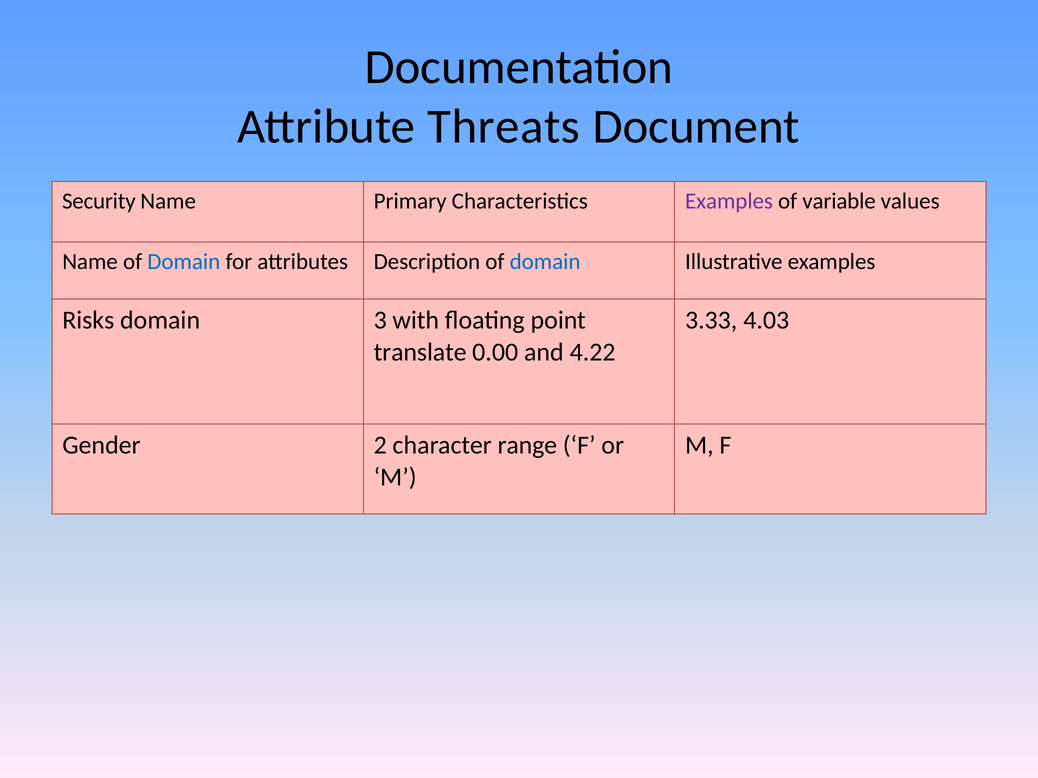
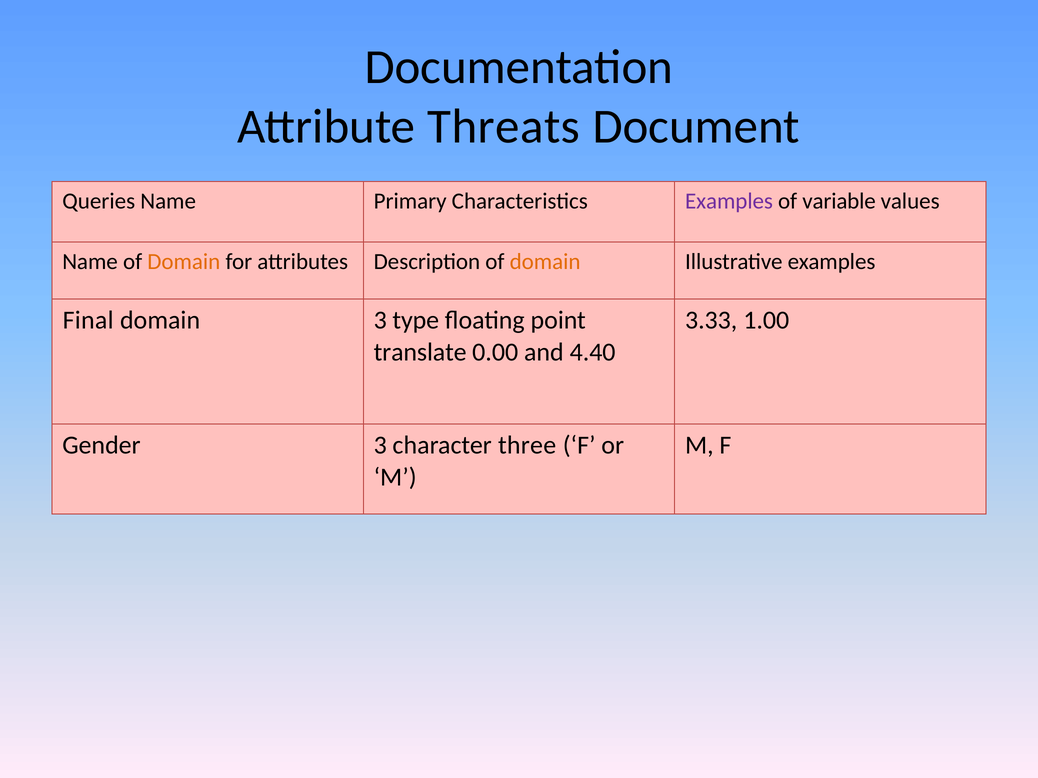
Security: Security -> Queries (99, 201)
Domain colour: blue -> orange (184, 262)
domain colour: blue -> orange (545, 262)
Risks: Risks -> Final (88, 321)
with: with -> type (416, 321)
4.03: 4.03 -> 1.00 (766, 321)
4.22: 4.22 -> 4.40 (593, 352)
Gender 2: 2 -> 3 (380, 446)
range: range -> three (527, 446)
